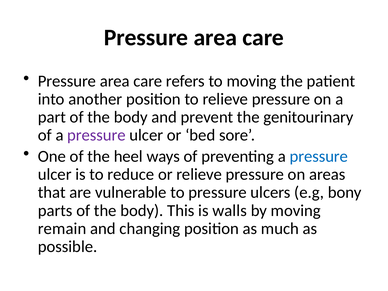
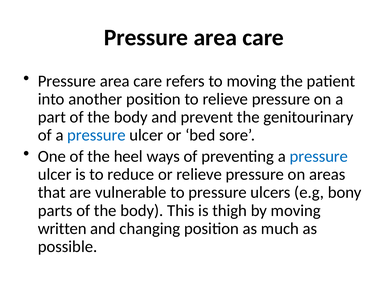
pressure colour: purple -> blue (96, 135)
walls: walls -> thigh (230, 211)
remain: remain -> written (62, 229)
